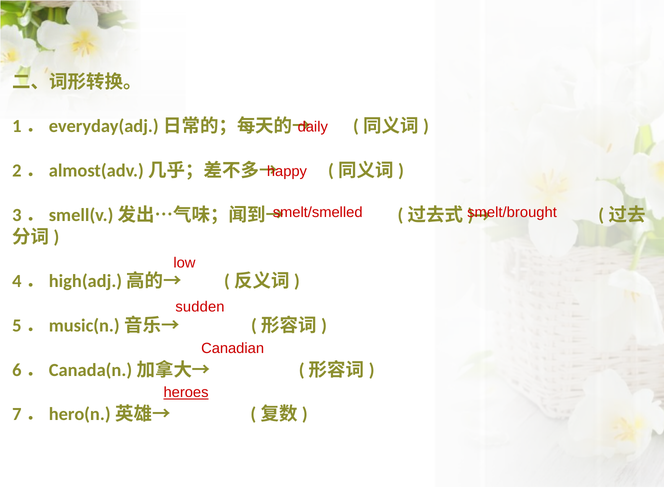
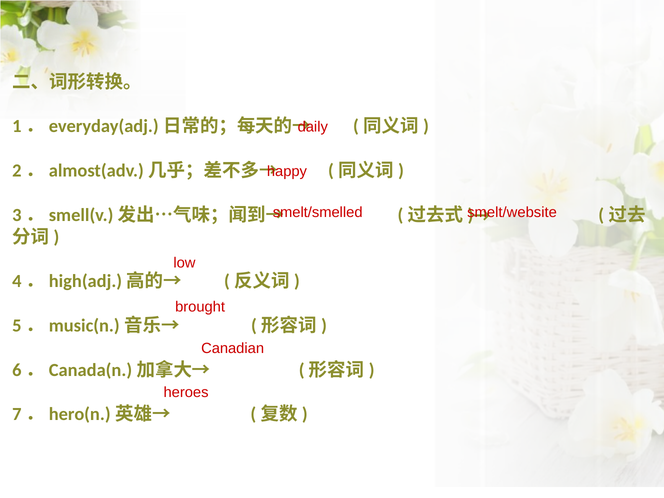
smelt/brought: smelt/brought -> smelt/website (512, 212)
sudden: sudden -> brought (200, 307)
heroes underline: present -> none (186, 392)
